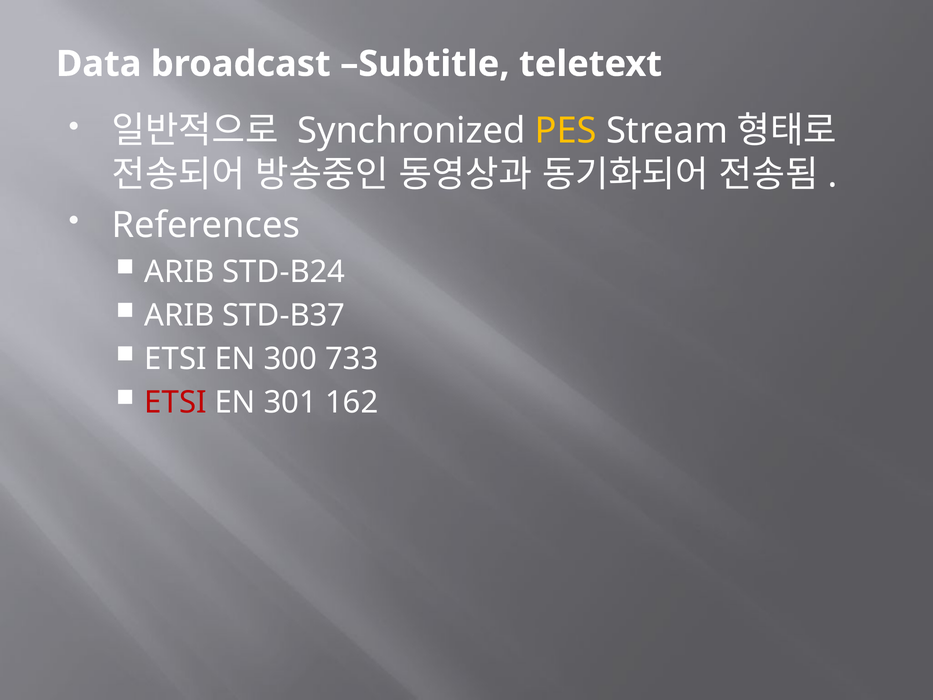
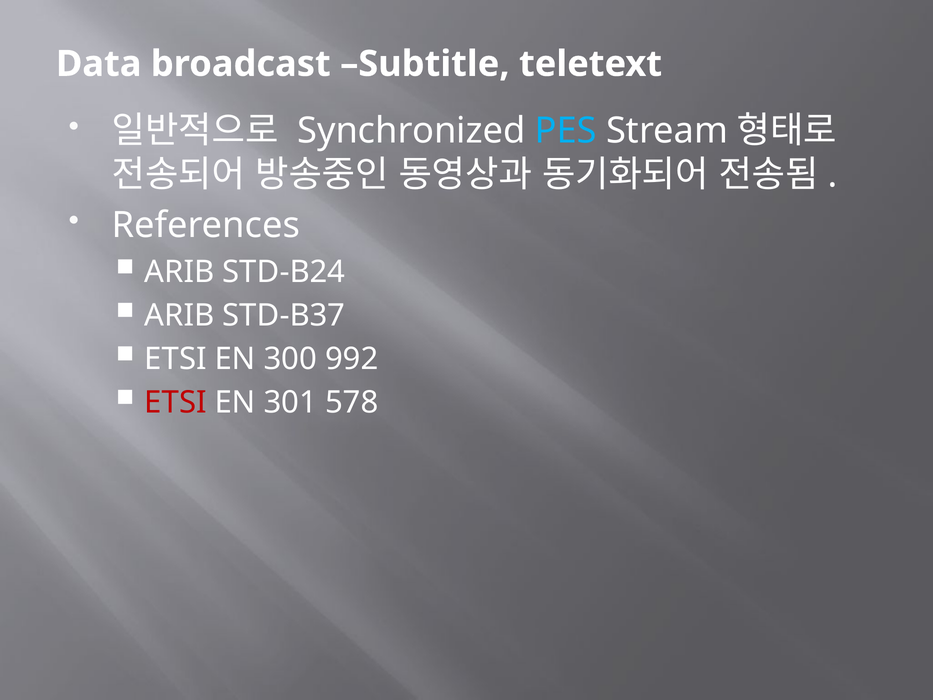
PES colour: yellow -> light blue (566, 131)
733: 733 -> 992 (352, 359)
162: 162 -> 578 (352, 402)
